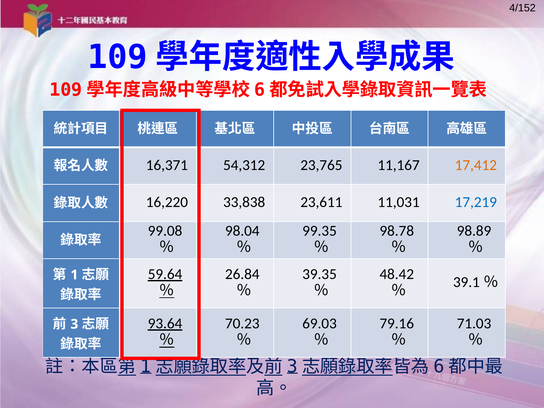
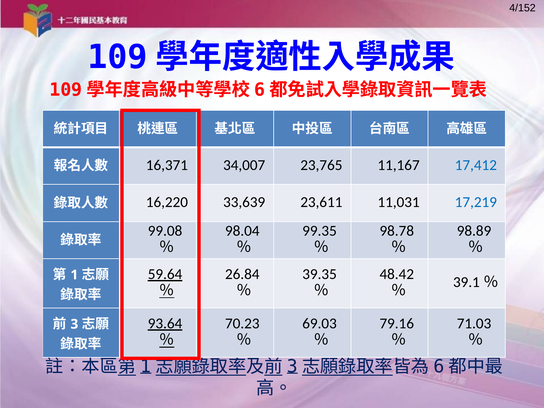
54,312: 54,312 -> 34,007 (244, 165)
17,412 colour: orange -> blue (476, 165)
33,838: 33,838 -> 33,639 (244, 202)
